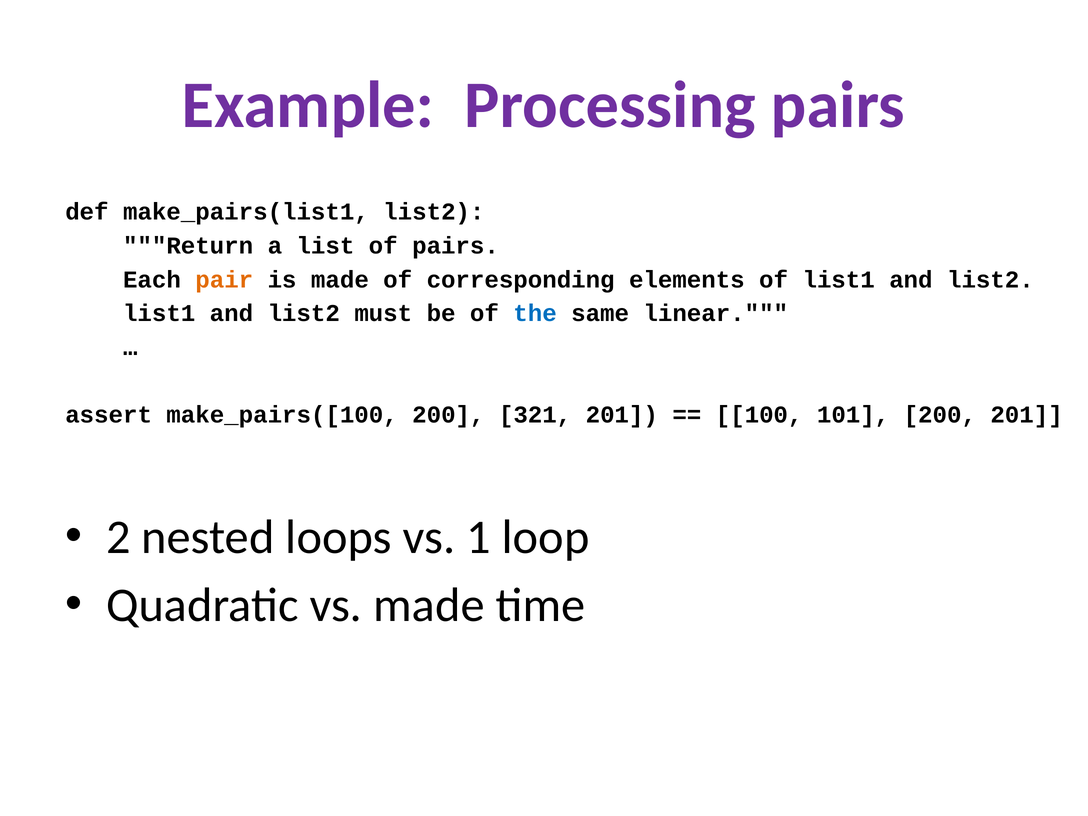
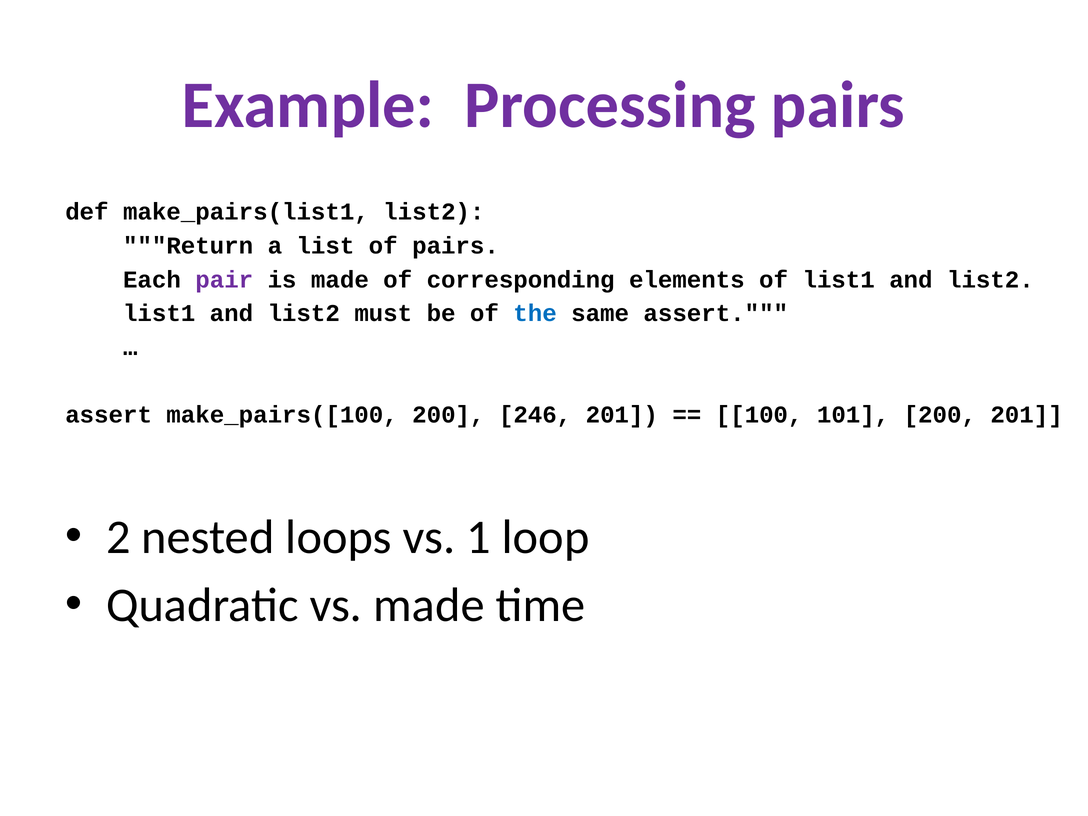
pair colour: orange -> purple (224, 280)
same linear: linear -> assert (716, 313)
321: 321 -> 246 (535, 415)
